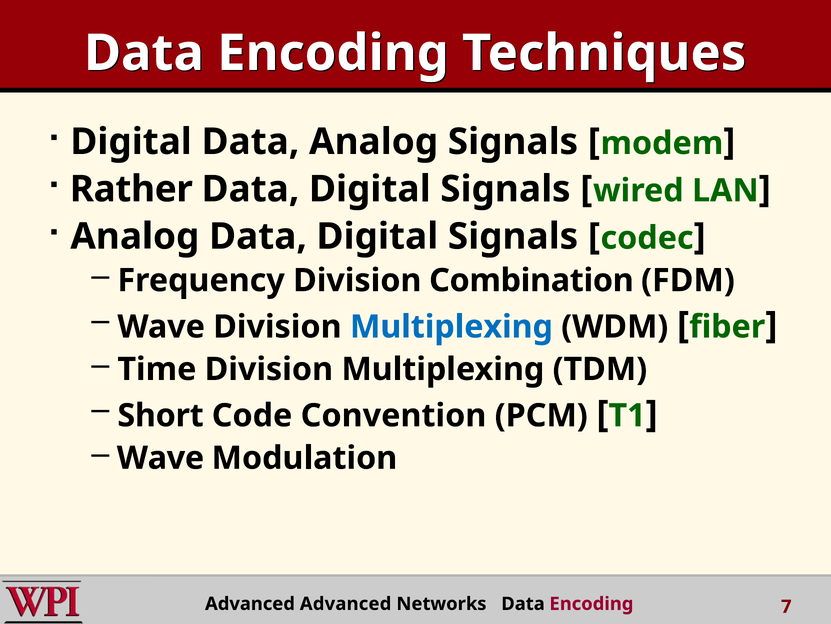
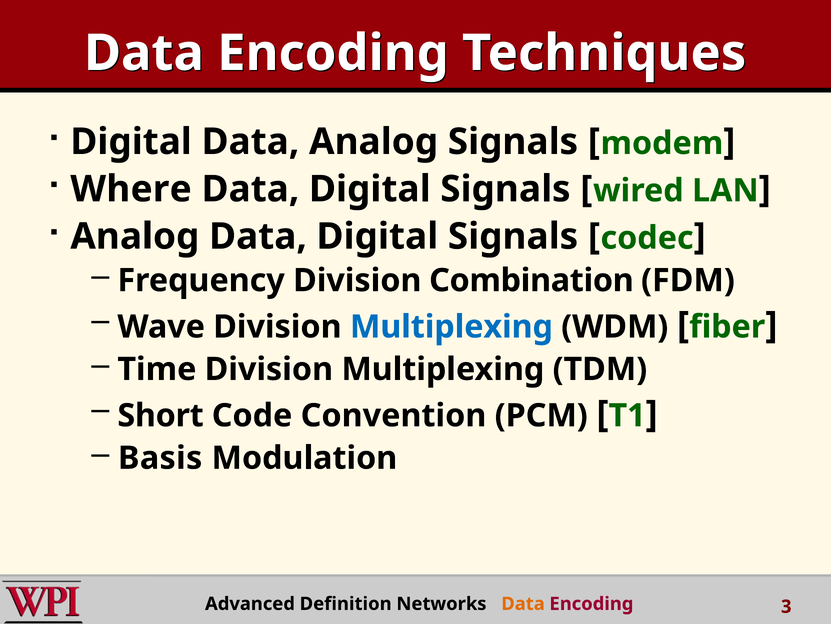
Rather: Rather -> Where (131, 189)
Wave: Wave -> Basis (160, 458)
Advanced Advanced: Advanced -> Definition (346, 603)
Data colour: black -> orange (523, 603)
7: 7 -> 3 (786, 606)
